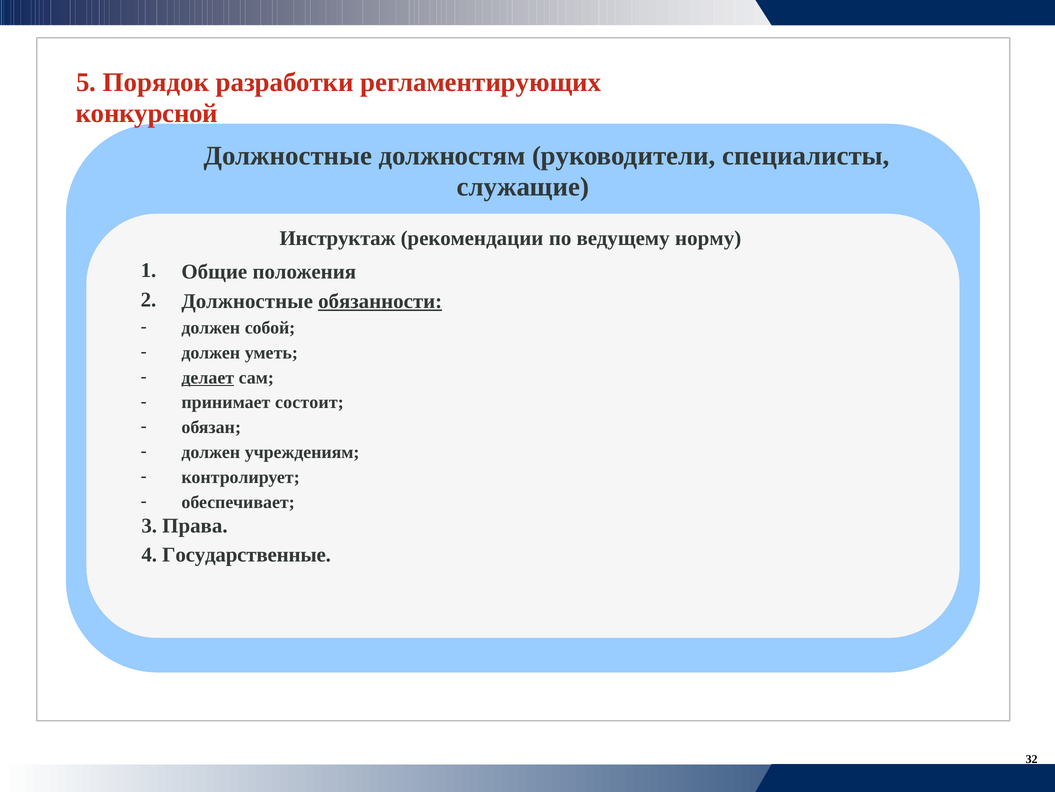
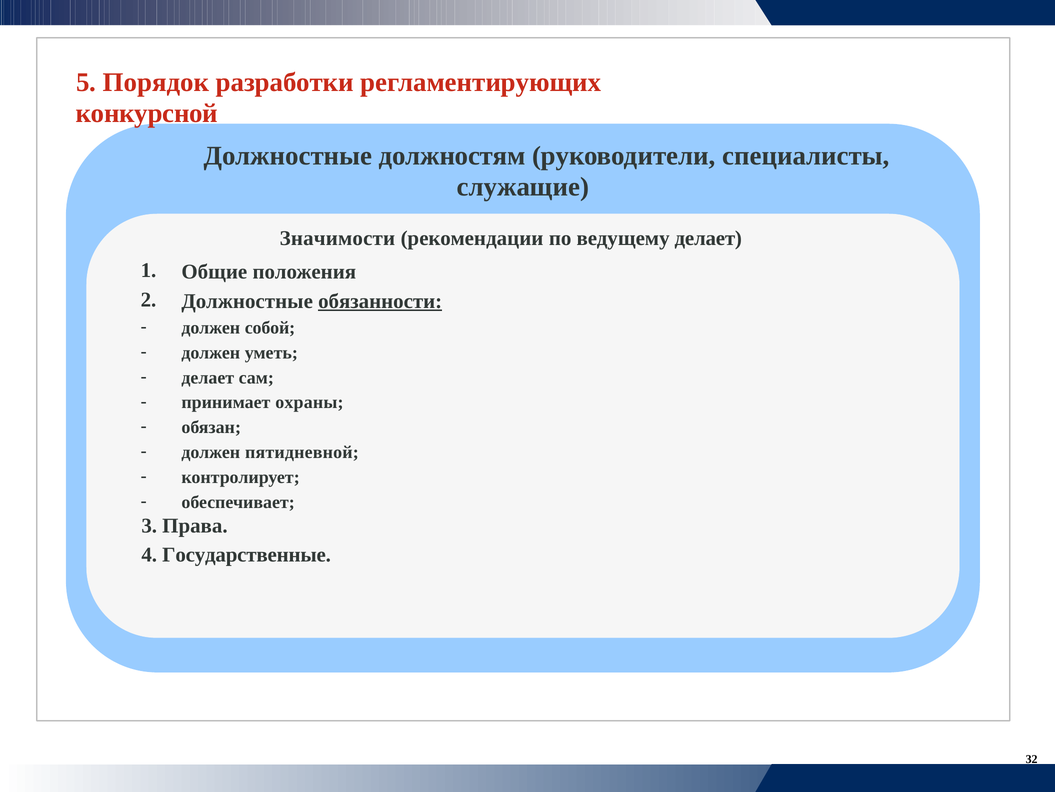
Инструктаж: Инструктаж -> Значимости (337, 238)
ведущему норму: норму -> делает (708, 238)
делает underline: present -> none (208, 377)
состоит: состоит -> охраны (309, 402)
учреждениям: учреждениям -> пятидневной (302, 452)
